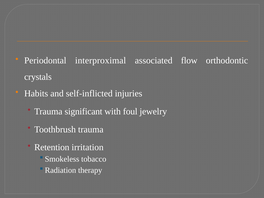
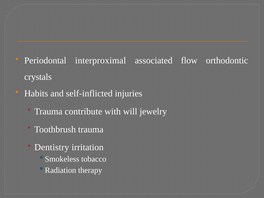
significant: significant -> contribute (83, 111)
foul: foul -> will (130, 111)
Retention: Retention -> Dentistry (52, 147)
